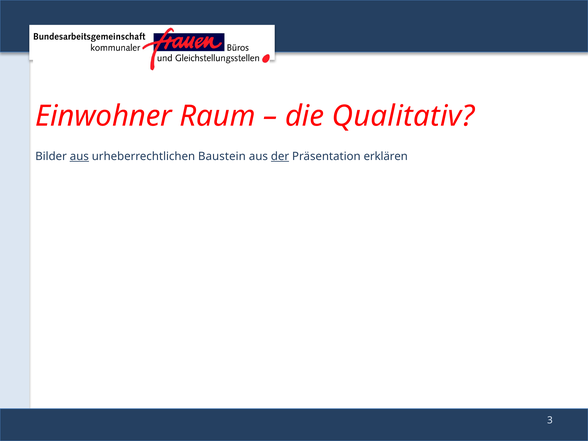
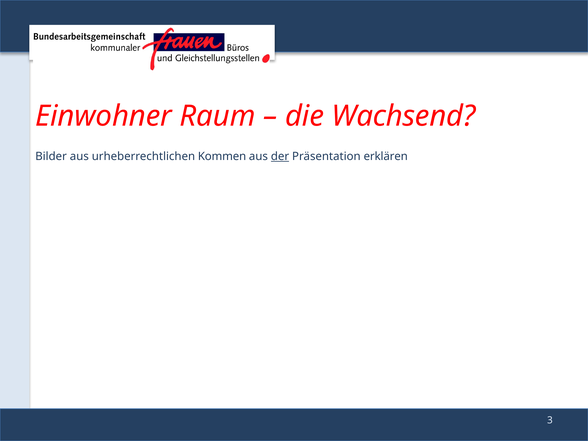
Qualitativ: Qualitativ -> Wachsend (404, 116)
aus underline: present -> none (79, 156)
Baustein: Baustein -> Kommen (222, 156)
